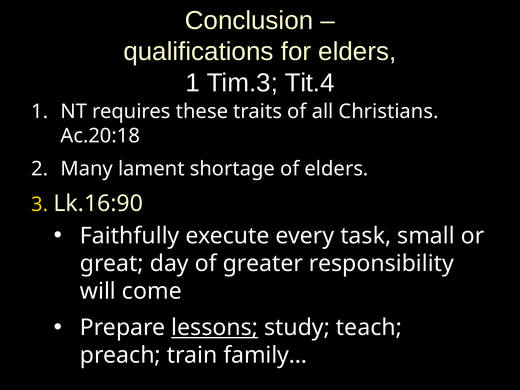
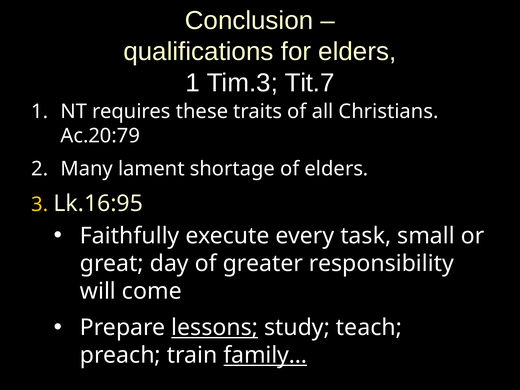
Tit.4: Tit.4 -> Tit.7 (310, 83)
Ac.20:18: Ac.20:18 -> Ac.20:79 (100, 136)
Lk.16:90: Lk.16:90 -> Lk.16:95 (98, 204)
family… underline: none -> present (265, 355)
